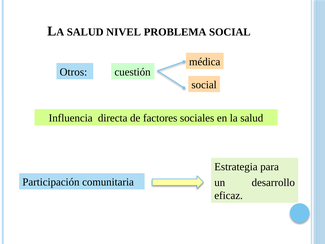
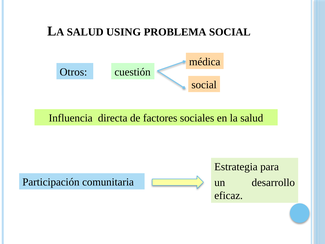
NIVEL: NIVEL -> USING (124, 32)
